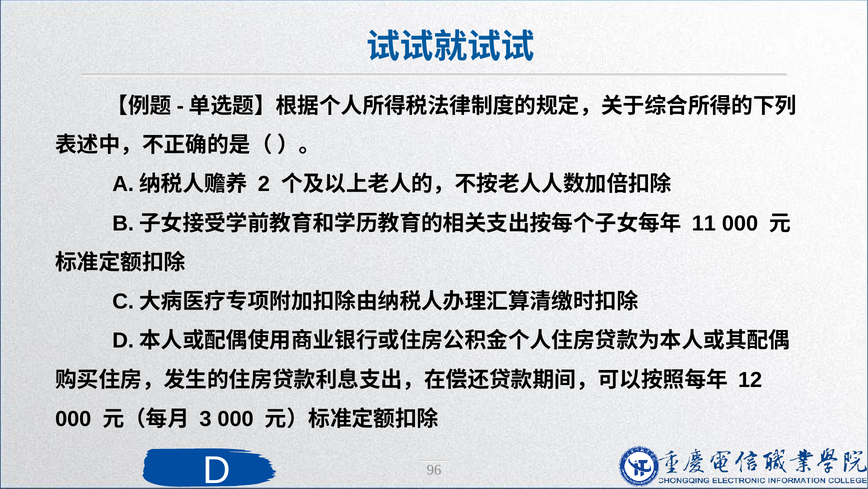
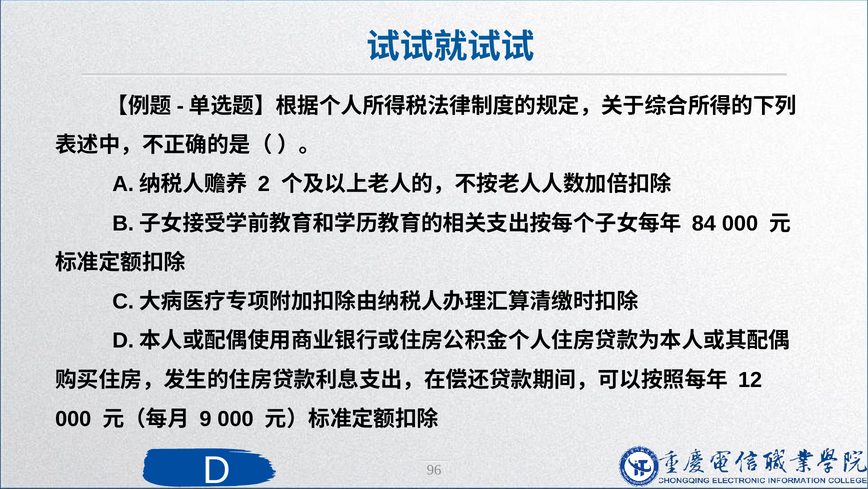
11: 11 -> 84 (704, 223)
3: 3 -> 9 (205, 418)
